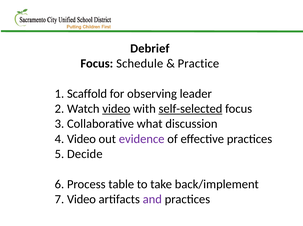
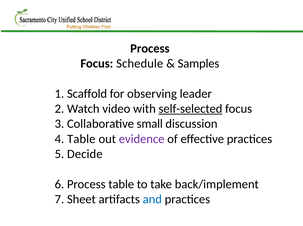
Debrief: Debrief -> Process (150, 48)
Practice: Practice -> Samples (199, 63)
video underline: present -> none (116, 109)
what: what -> small (150, 124)
4 Video: Video -> Table (81, 139)
7 Video: Video -> Sheet (81, 199)
and colour: purple -> blue (152, 199)
